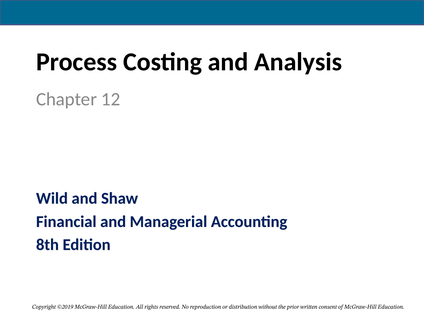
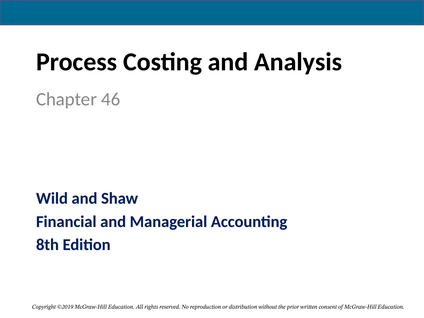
12: 12 -> 46 (111, 99)
